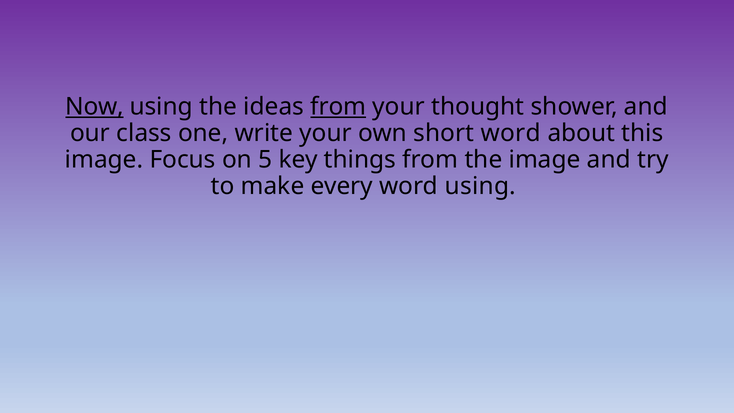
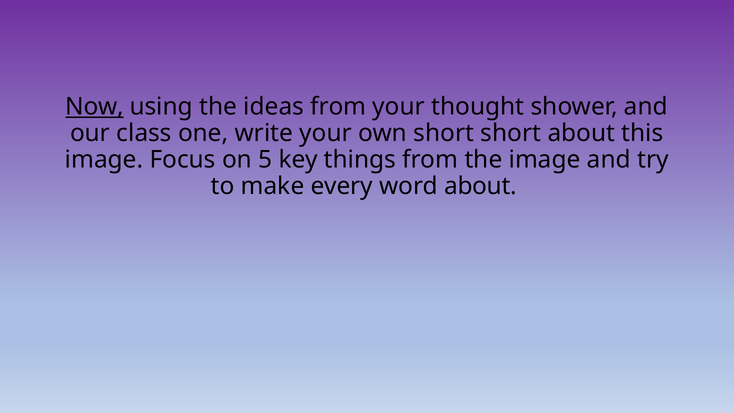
from underline: present -> none (338, 107)
short word: word -> short (511, 133)
word using: using -> about (481, 186)
